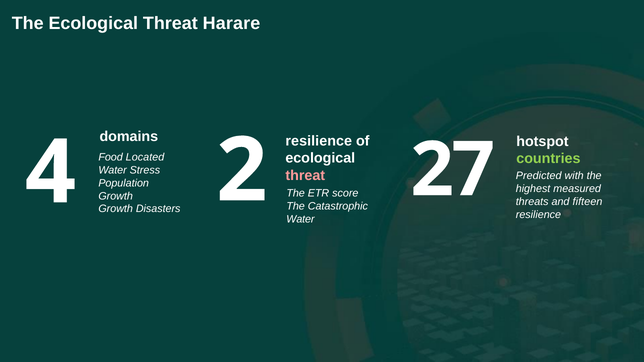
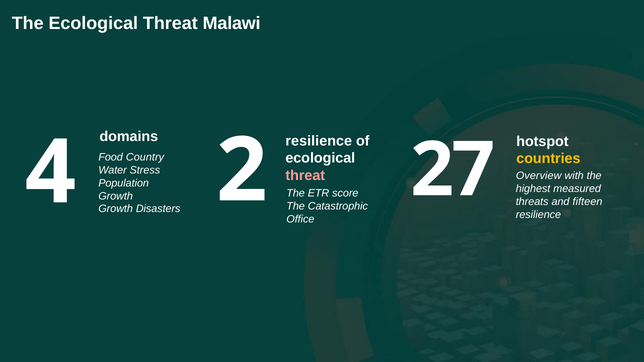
Harare: Harare -> Malawi (232, 24)
countries colour: light green -> yellow (548, 159)
Located: Located -> Country (145, 158)
Predicted: Predicted -> Overview (539, 176)
Water: Water -> Office (300, 219)
